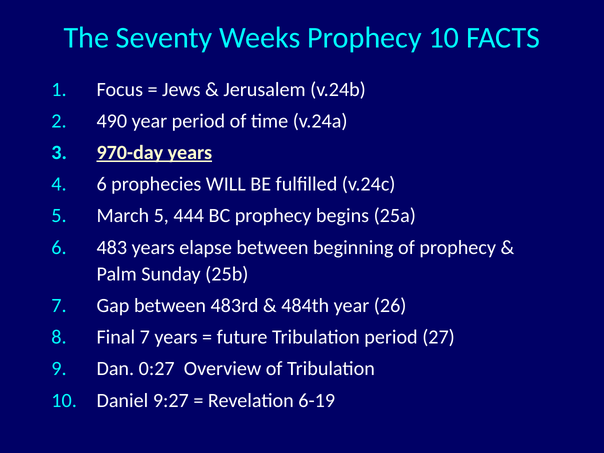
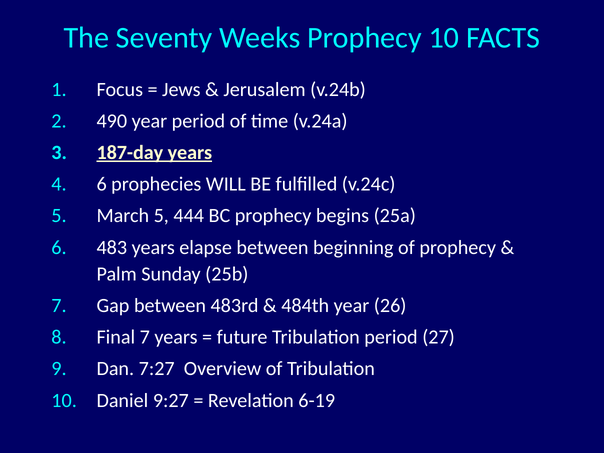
970-day: 970-day -> 187-day (130, 153)
0:27: 0:27 -> 7:27 (157, 369)
